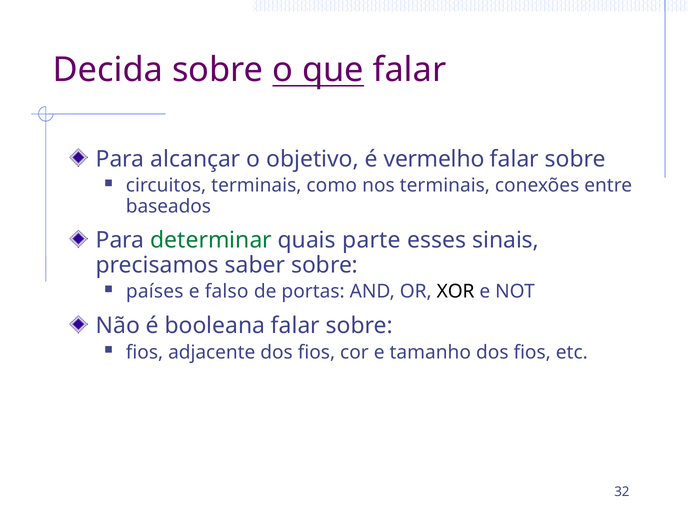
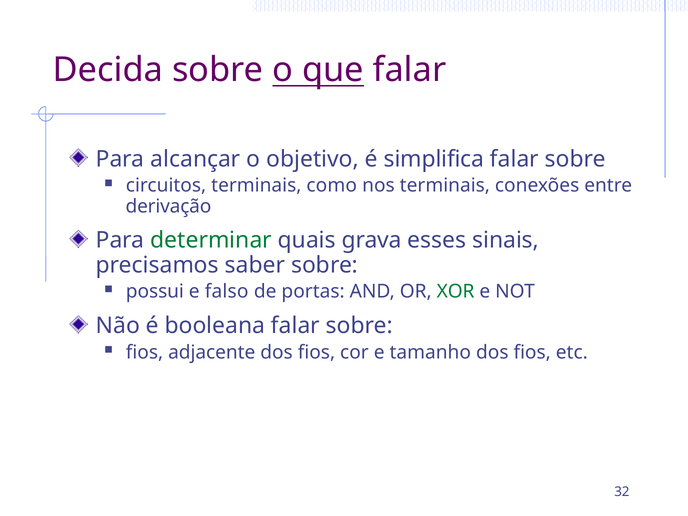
vermelho: vermelho -> simplifica (434, 159)
baseados: baseados -> derivação (168, 206)
parte: parte -> grava (372, 240)
países: países -> possui (155, 292)
XOR colour: black -> green (456, 292)
